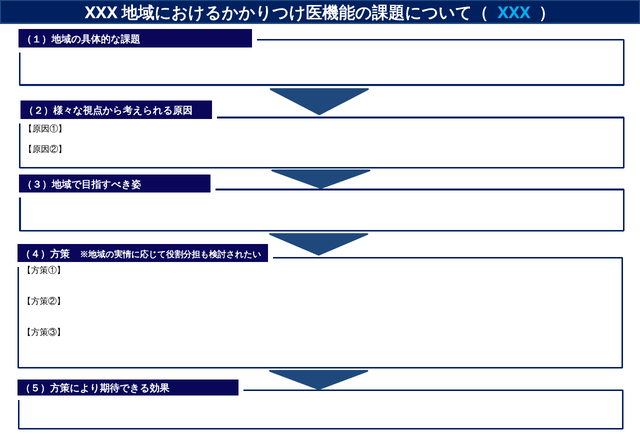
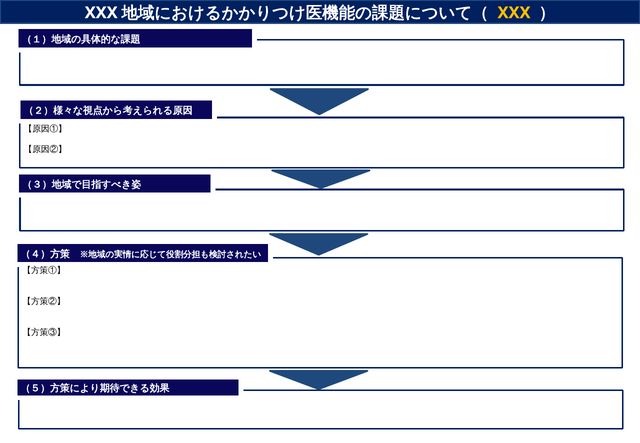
XXX colour: light blue -> yellow (514, 13)
